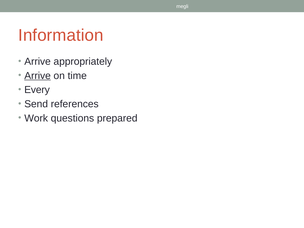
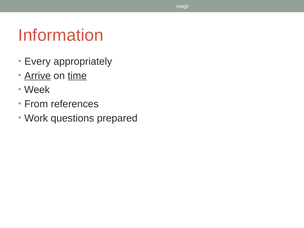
Arrive: Arrive -> Every (37, 62)
time underline: none -> present (77, 76)
Every: Every -> Week (37, 90)
Send: Send -> From (36, 104)
